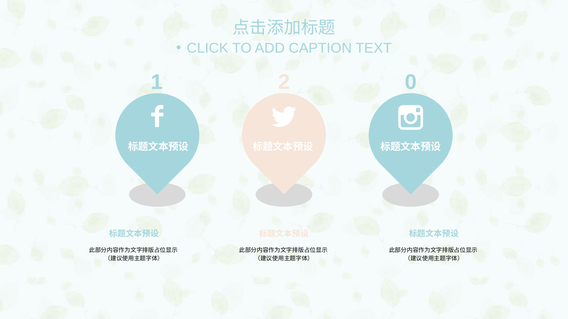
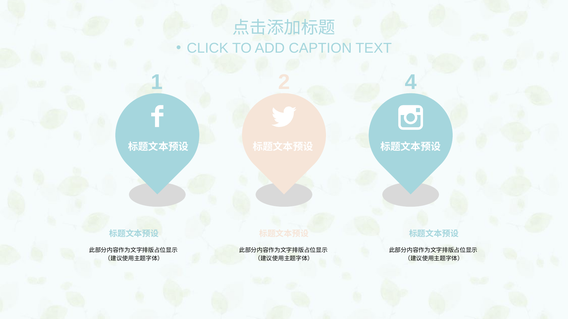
0: 0 -> 4 (411, 82)
